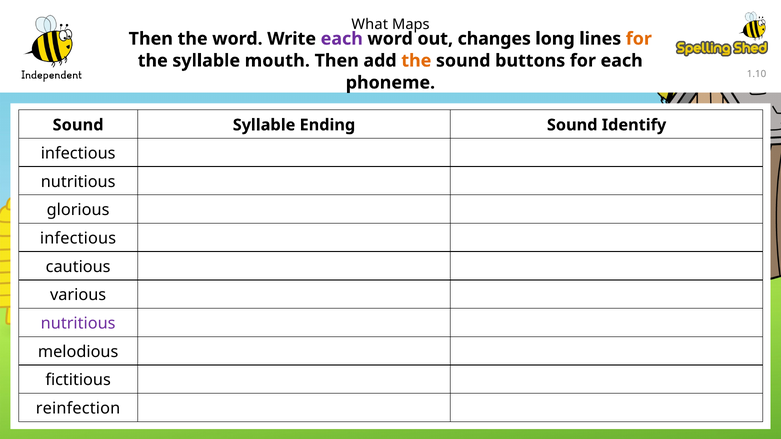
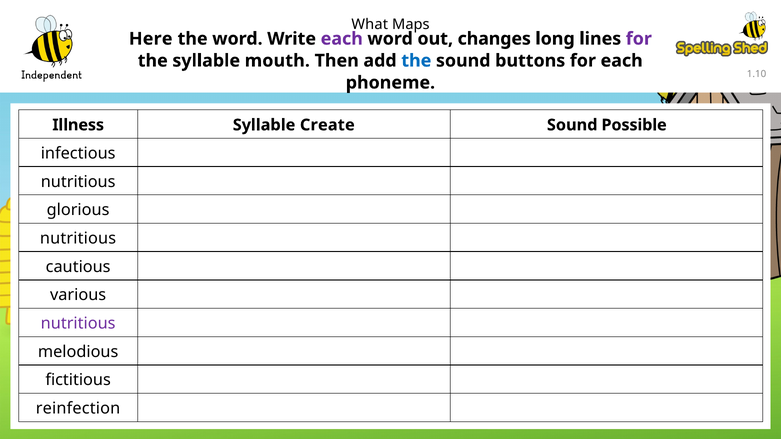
Then: Then -> Here (151, 39)
for colour: orange -> purple (639, 39)
the colour: orange -> blue (416, 61)
Sound: Sound -> Illness (78, 125)
Ending: Ending -> Create (327, 125)
Identify: Identify -> Possible (634, 125)
infectious: infectious -> nutritious (78, 239)
